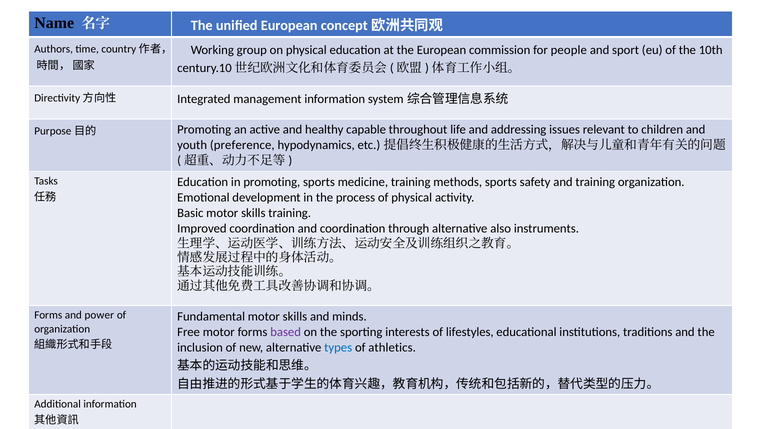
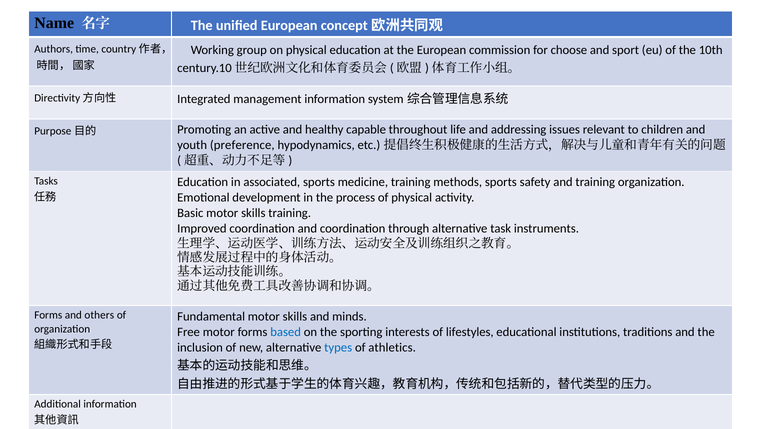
people: people -> choose (569, 50)
in promoting: promoting -> associated (272, 182)
also: also -> task (501, 229)
power: power -> others (99, 315)
based colour: purple -> blue (286, 332)
